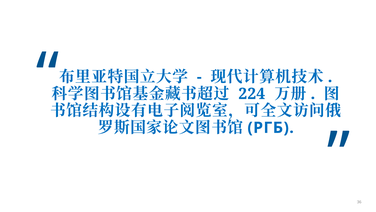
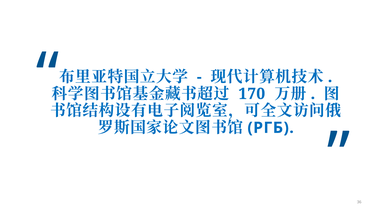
224: 224 -> 170 (252, 94)
